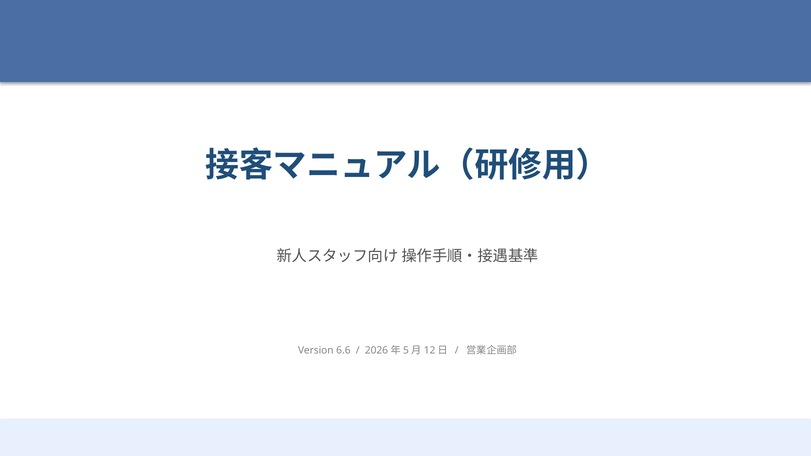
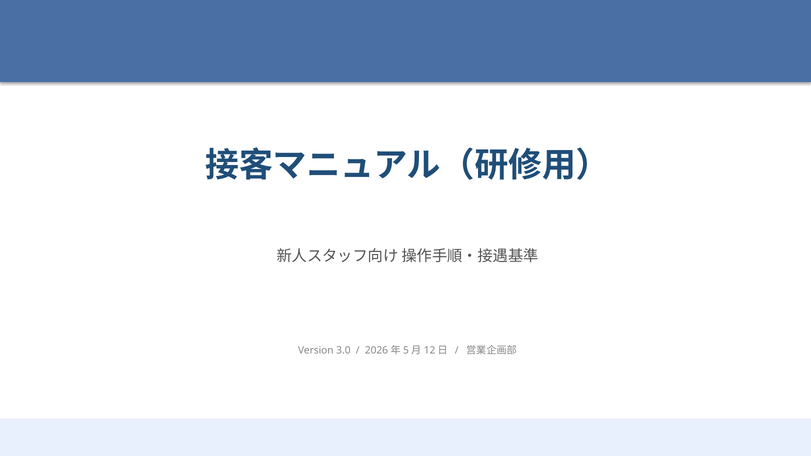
6.6: 6.6 -> 3.0 (343, 350)
